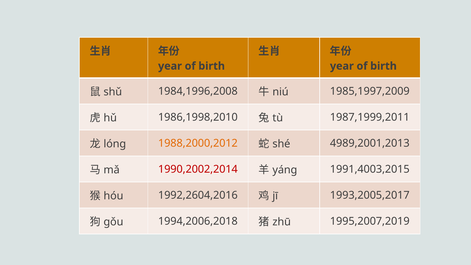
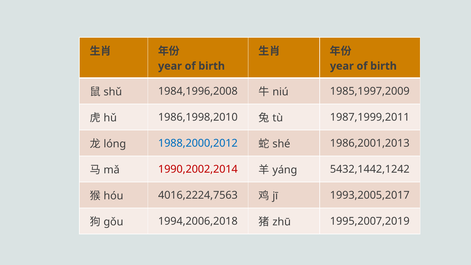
1988,2000,2012 colour: orange -> blue (198, 143)
4989,2001,2013: 4989,2001,2013 -> 1986,2001,2013 (370, 143)
1991,4003,2015: 1991,4003,2015 -> 5432,1442,1242 (370, 169)
1992,2604,2016: 1992,2604,2016 -> 4016,2224,7563 (198, 195)
